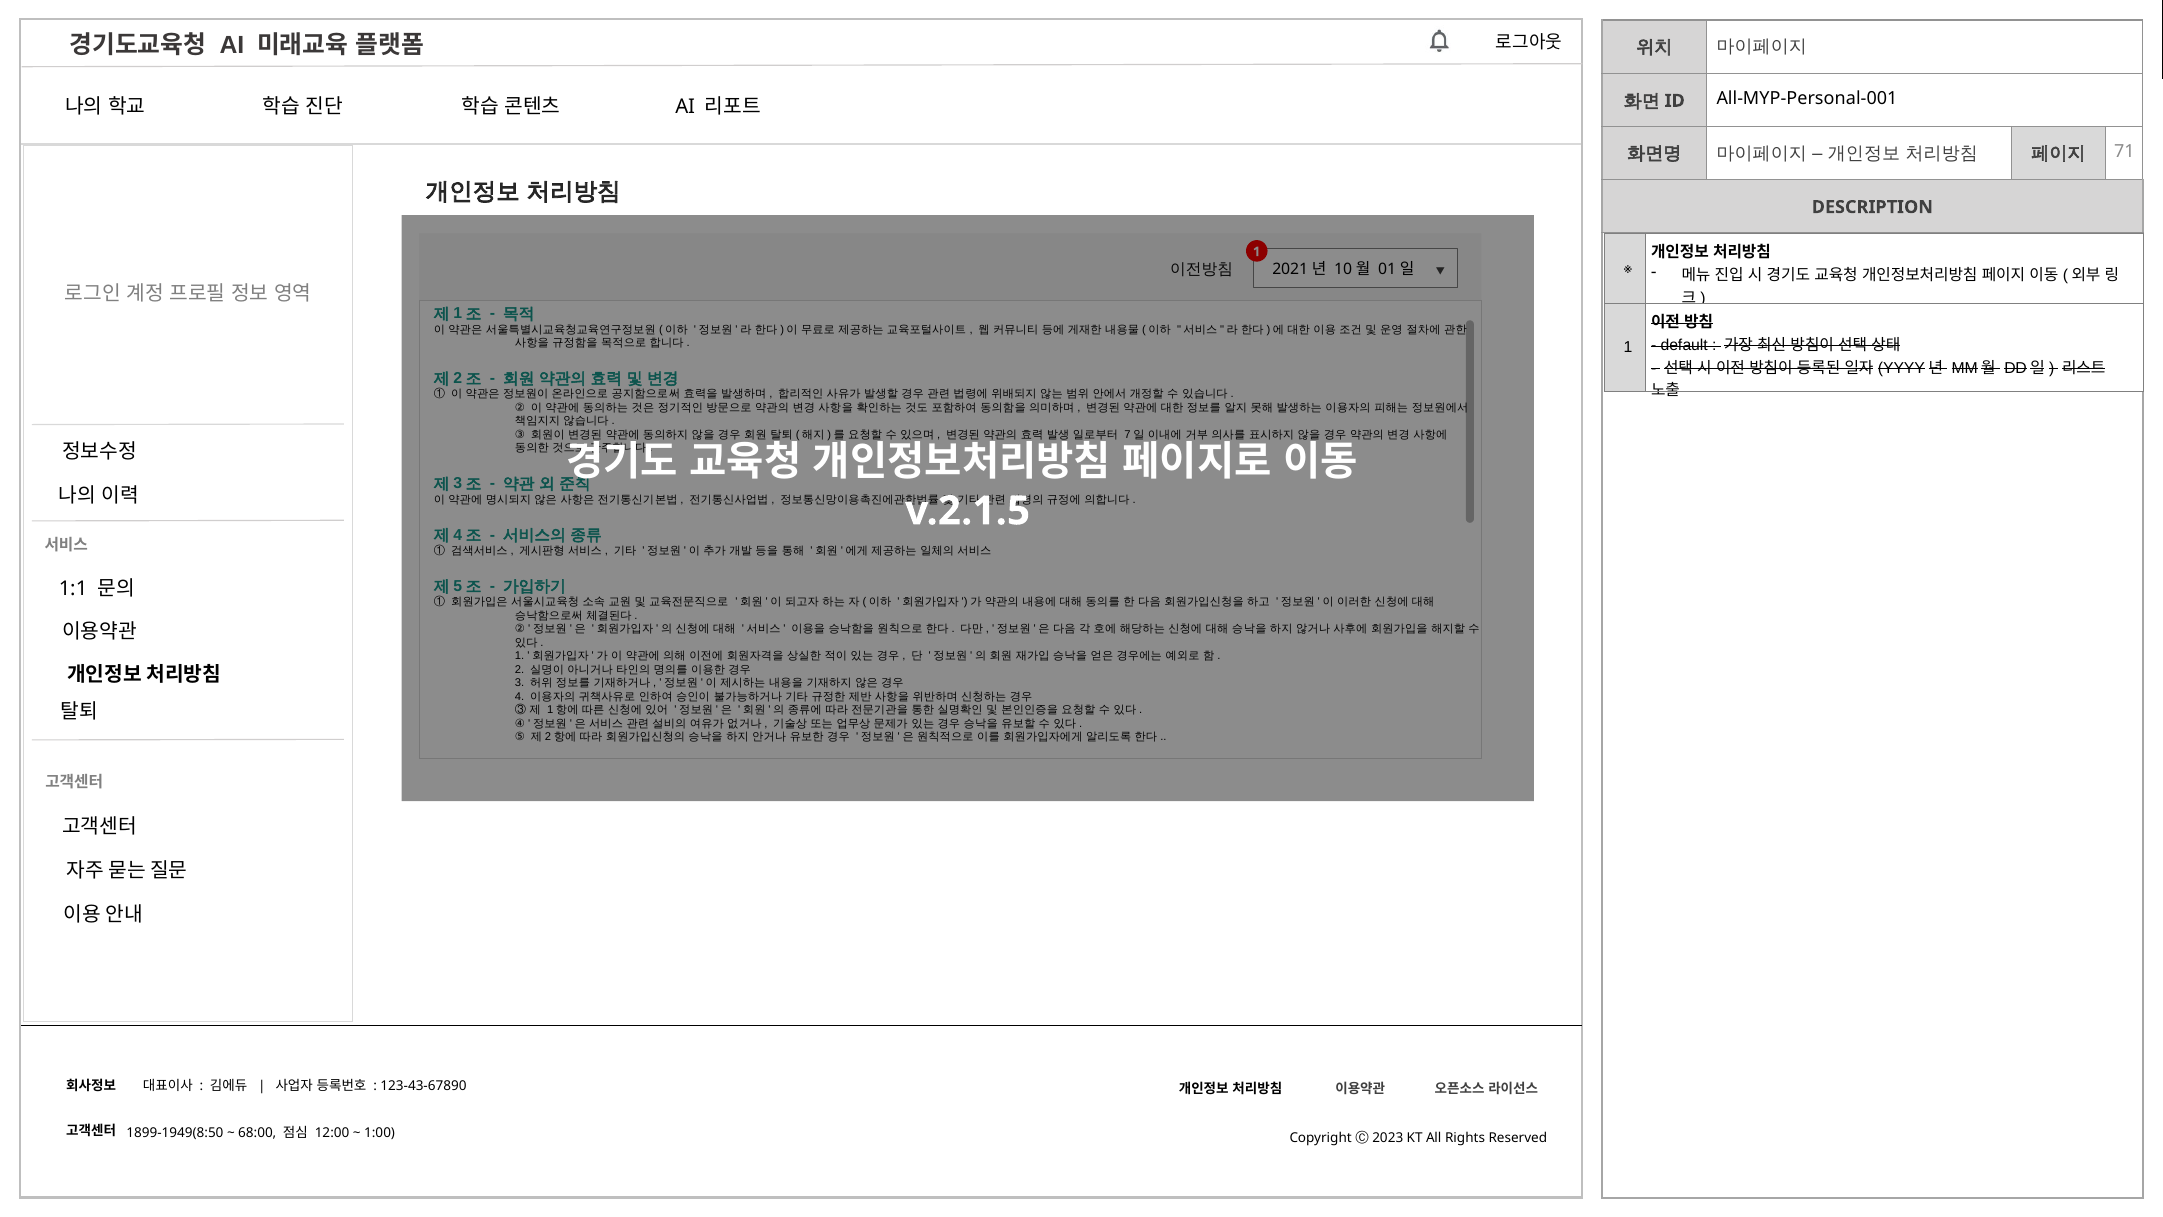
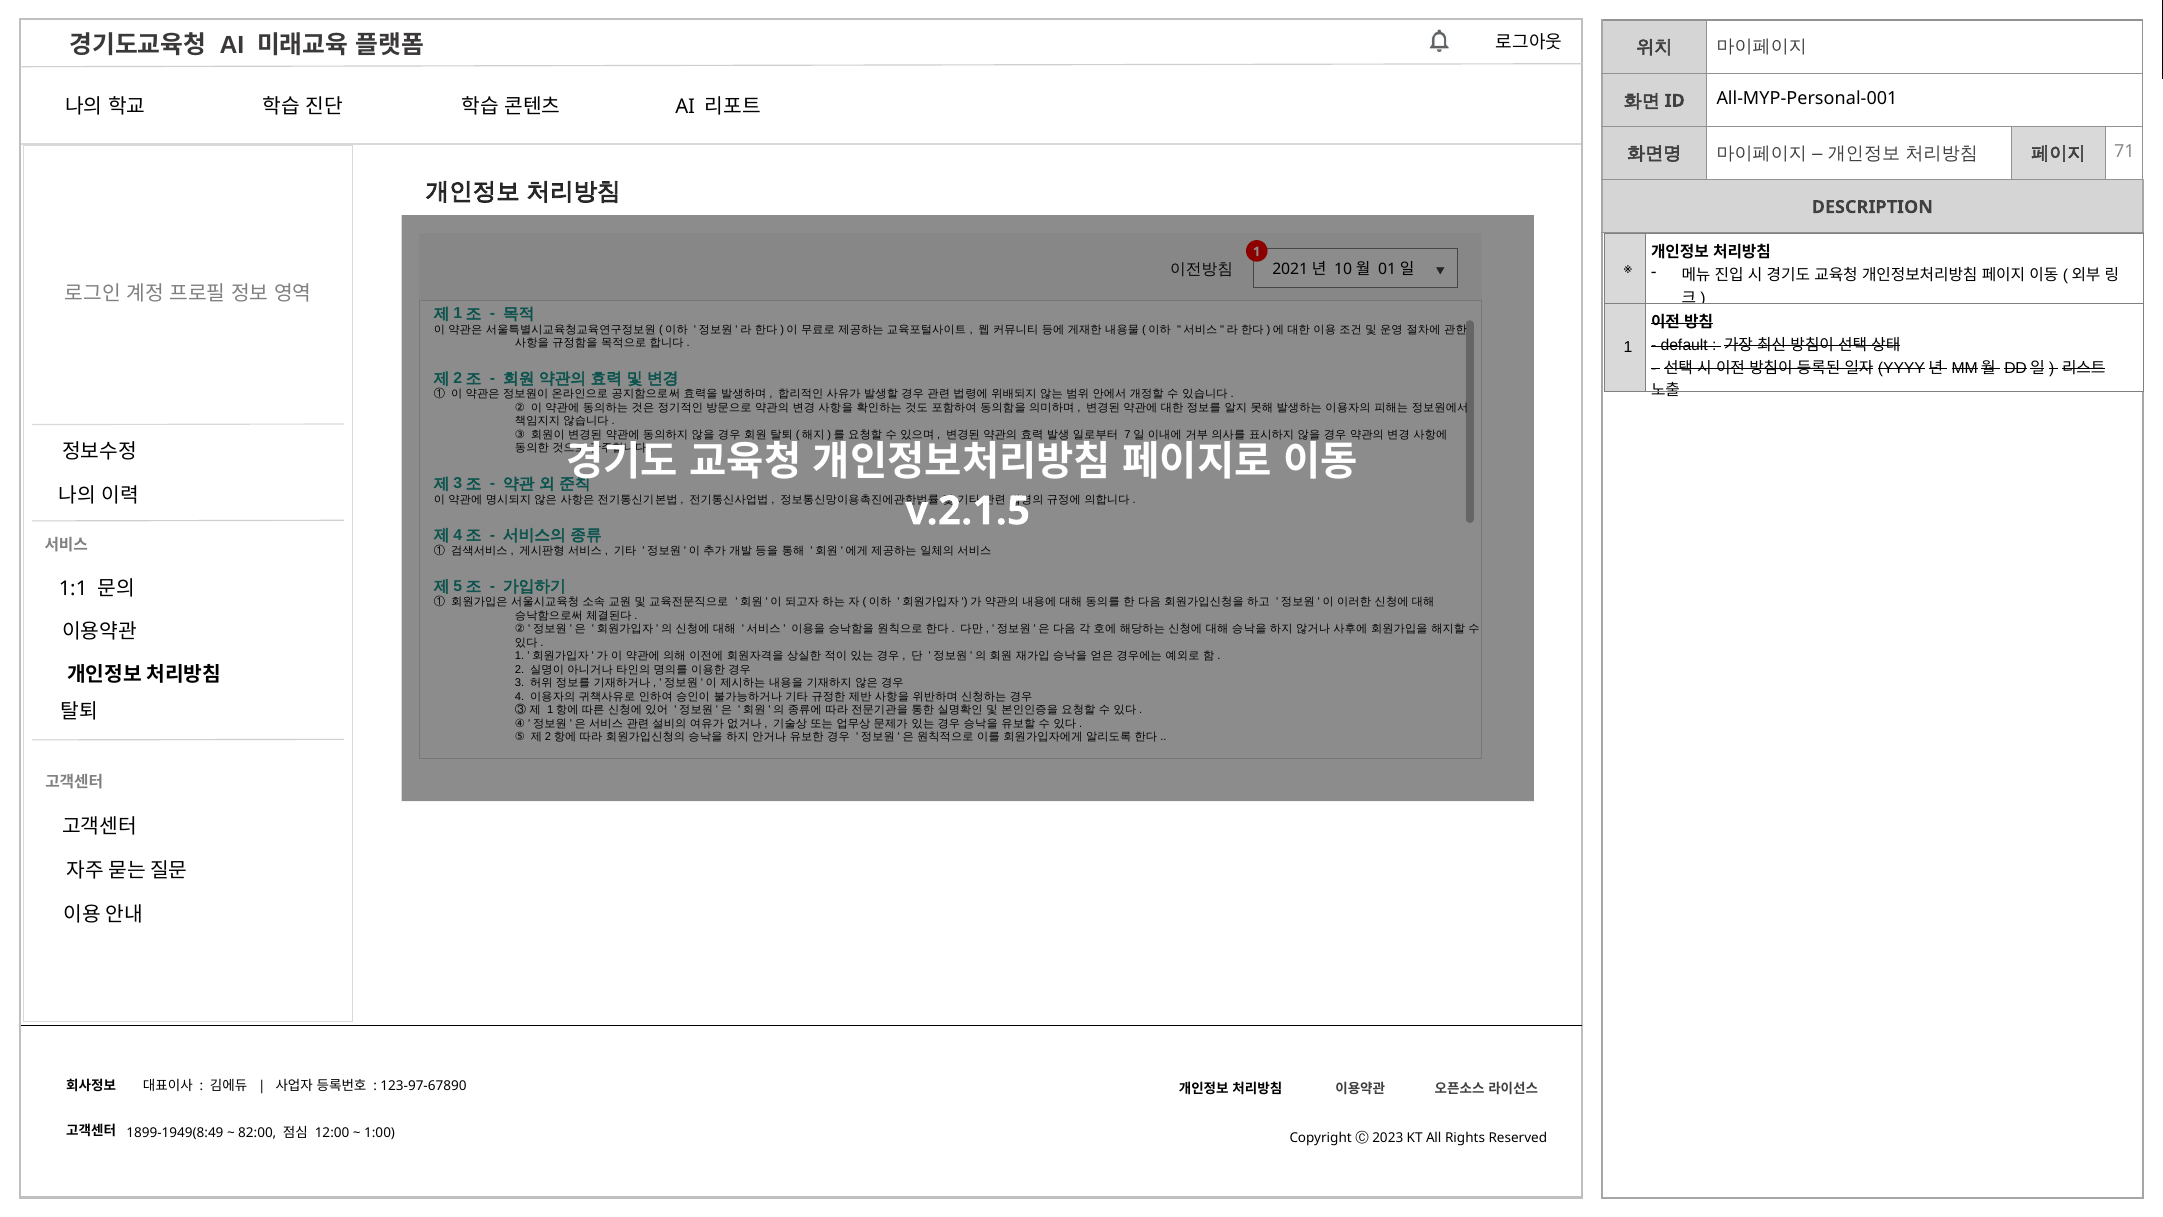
123-43-67890: 123-43-67890 -> 123-97-67890 (423, 1086)
1899-1949(8:50: 1899-1949(8:50 -> 1899-1949(8:49 (175, 1133)
68:00: 68:00 -> 82:00 (257, 1133)
